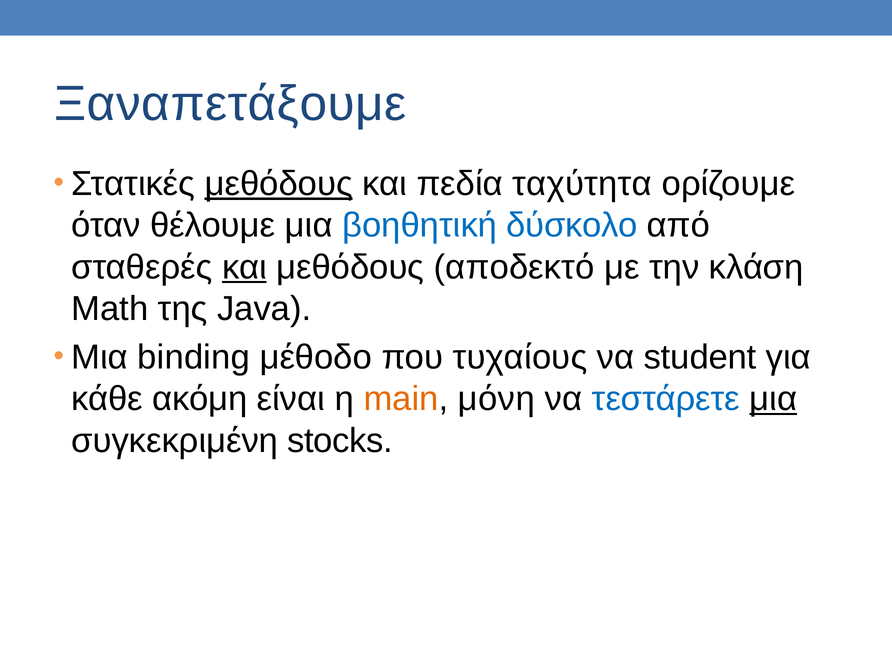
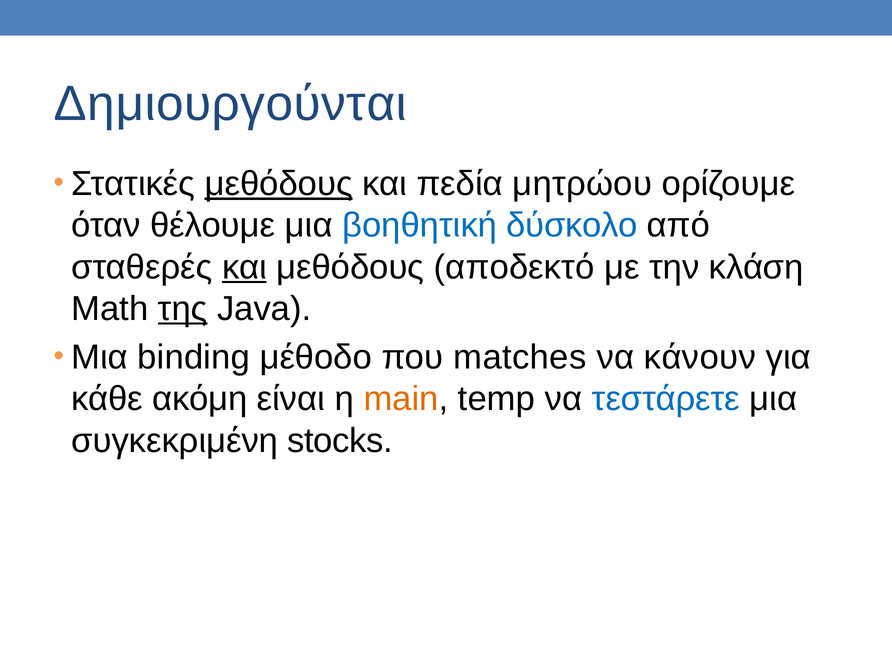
Ξαναπετάξουμε: Ξαναπετάξουμε -> Δημιουργούνται (230, 104)
ταχύτητα: ταχύτητα -> μητρώου (582, 184)
της underline: none -> present (183, 309)
τυχαίους: τυχαίους -> matches (520, 357)
student: student -> κάνουν (700, 357)
μόνη: μόνη -> temp (497, 399)
μια underline: present -> none (773, 399)
